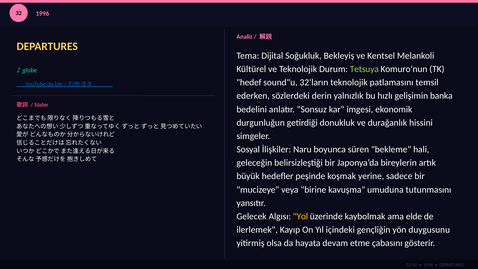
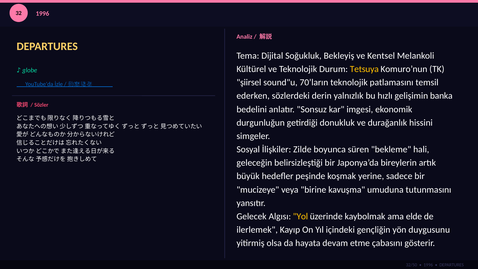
Tetsuya colour: light green -> yellow (364, 69)
hedef: hedef -> şiirsel (249, 83)
32’ların: 32’ların -> 70’ların (314, 83)
Naru: Naru -> Zilde (302, 149)
